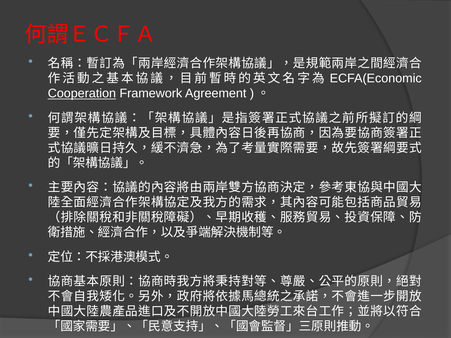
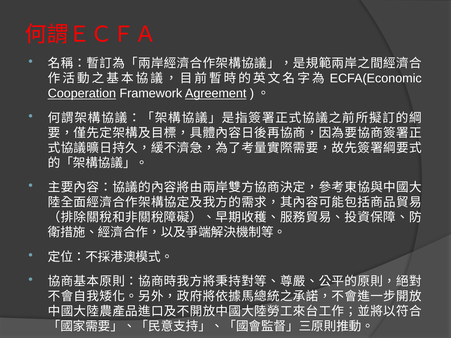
Agreement underline: none -> present (216, 94)
